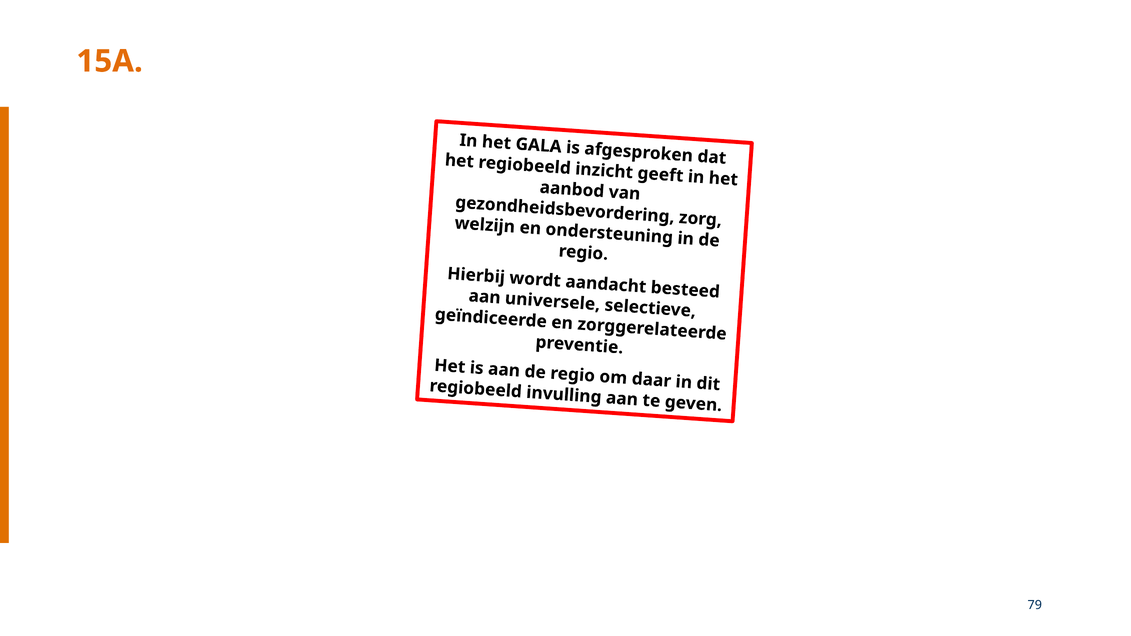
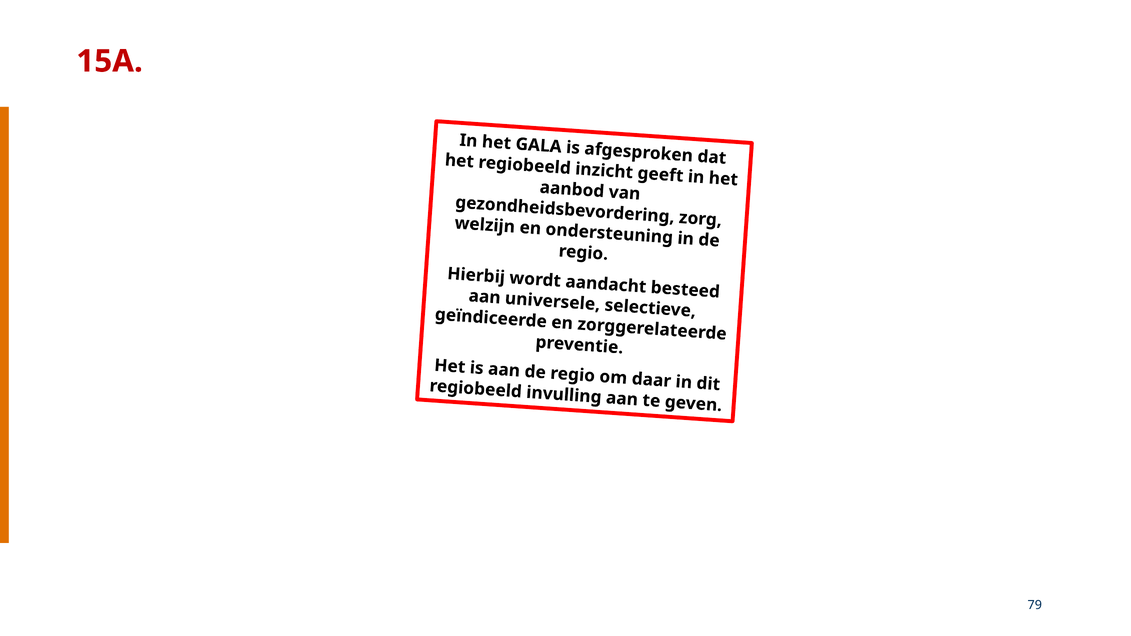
15A colour: orange -> red (110, 61)
